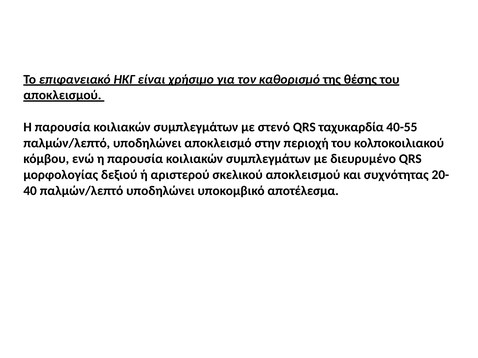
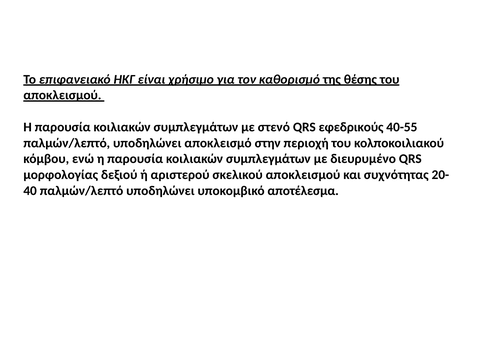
ταχυκαρδία: ταχυκαρδία -> εφεδρικούς (351, 127)
